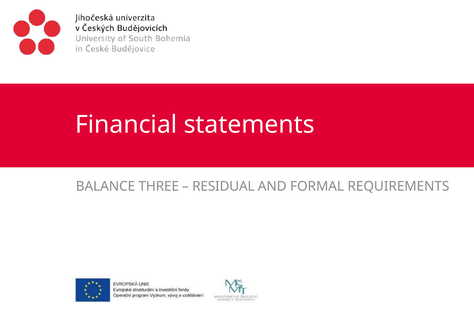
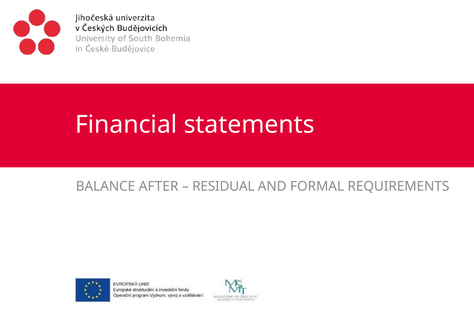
THREE: THREE -> AFTER (159, 187)
